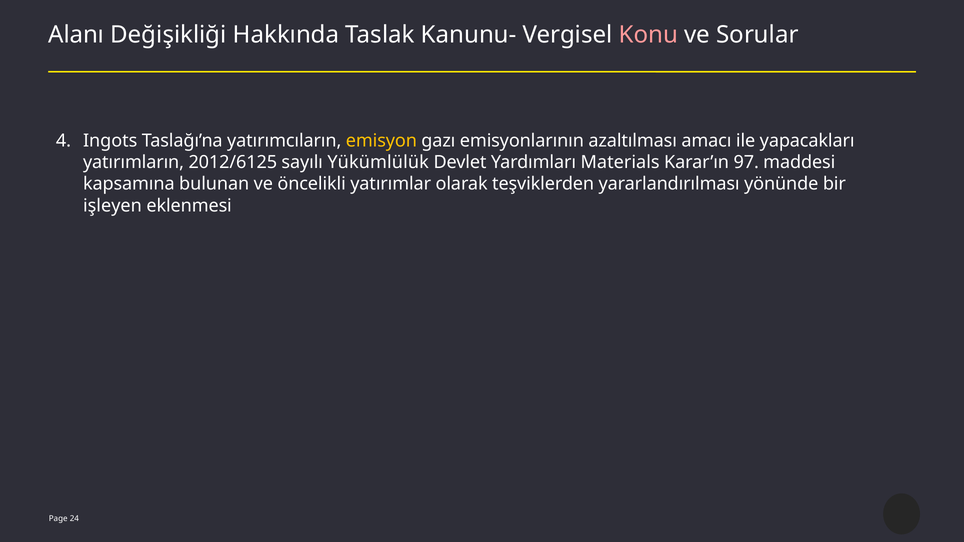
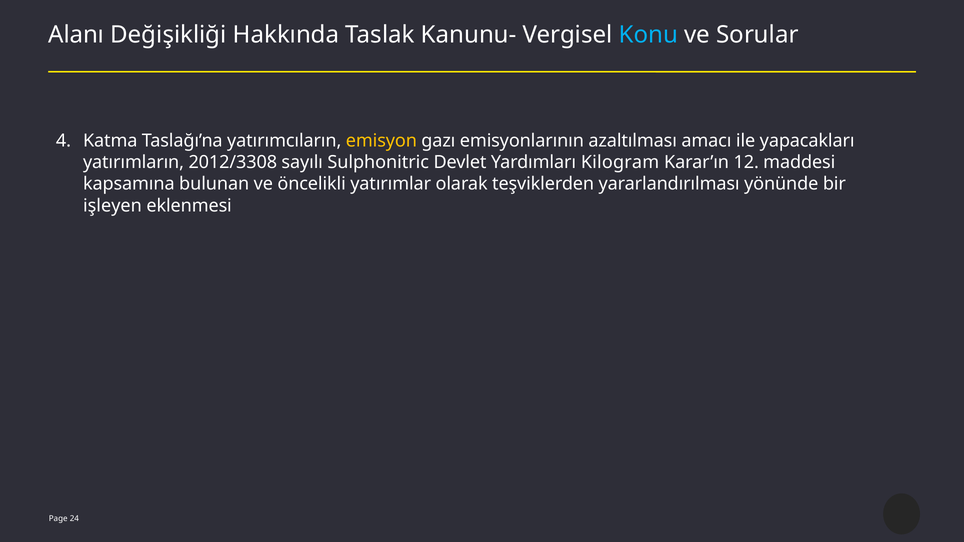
Konu colour: pink -> light blue (648, 35)
Ingots: Ingots -> Katma (110, 141)
2012/6125: 2012/6125 -> 2012/3308 (233, 162)
Yükümlülük: Yükümlülük -> Sulphonitric (378, 162)
Materials: Materials -> Kilogram (620, 162)
97: 97 -> 12 (746, 162)
